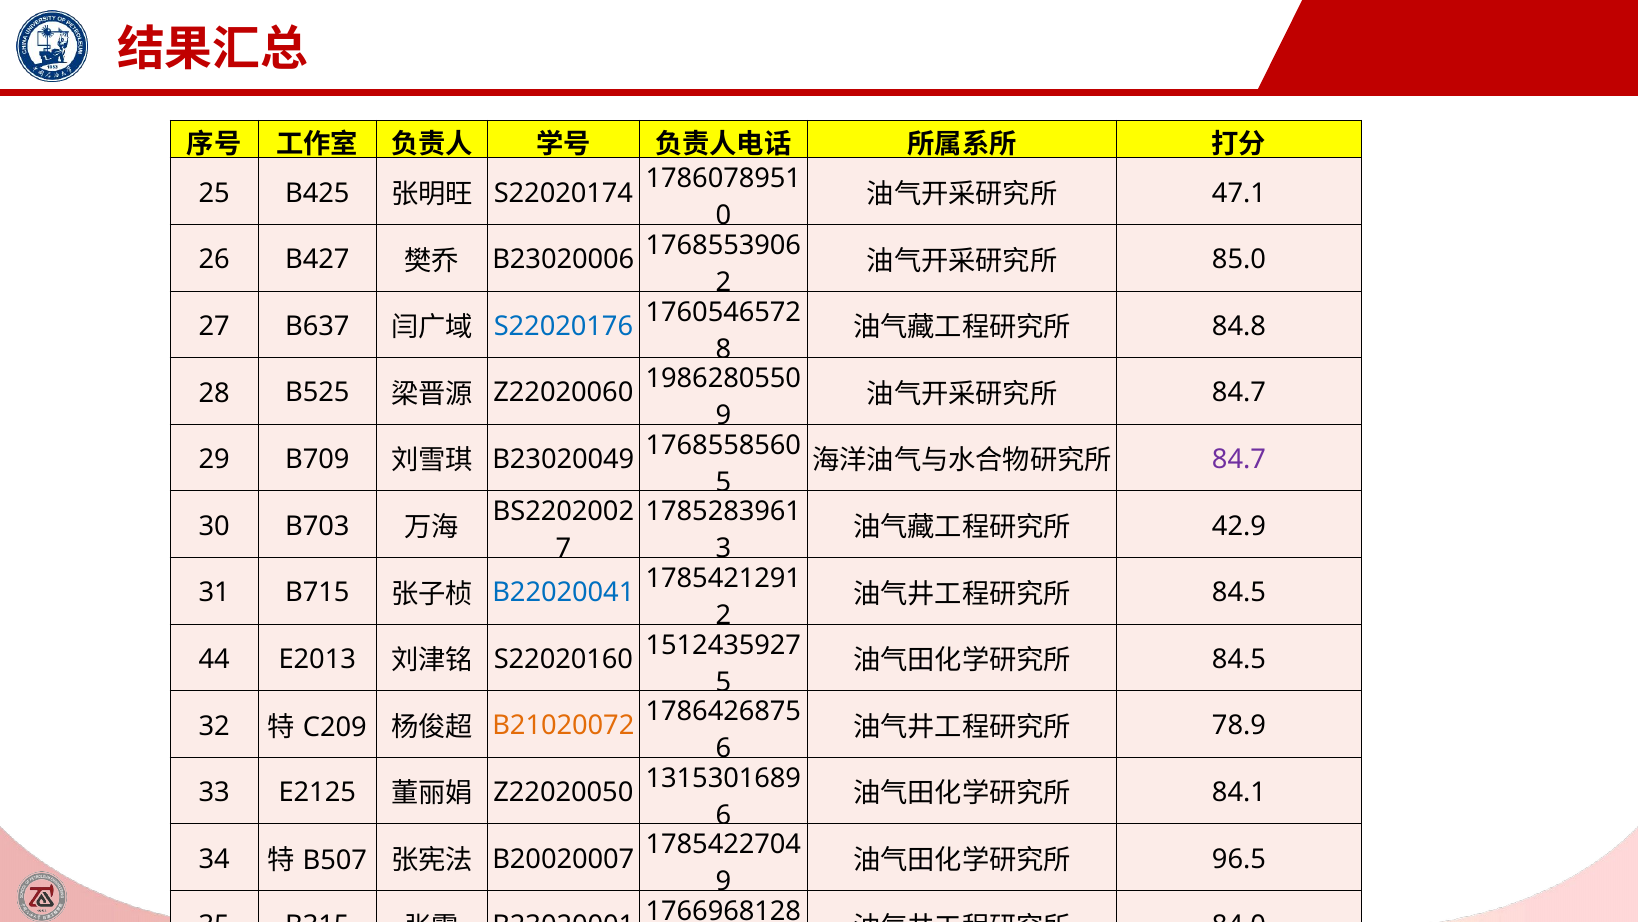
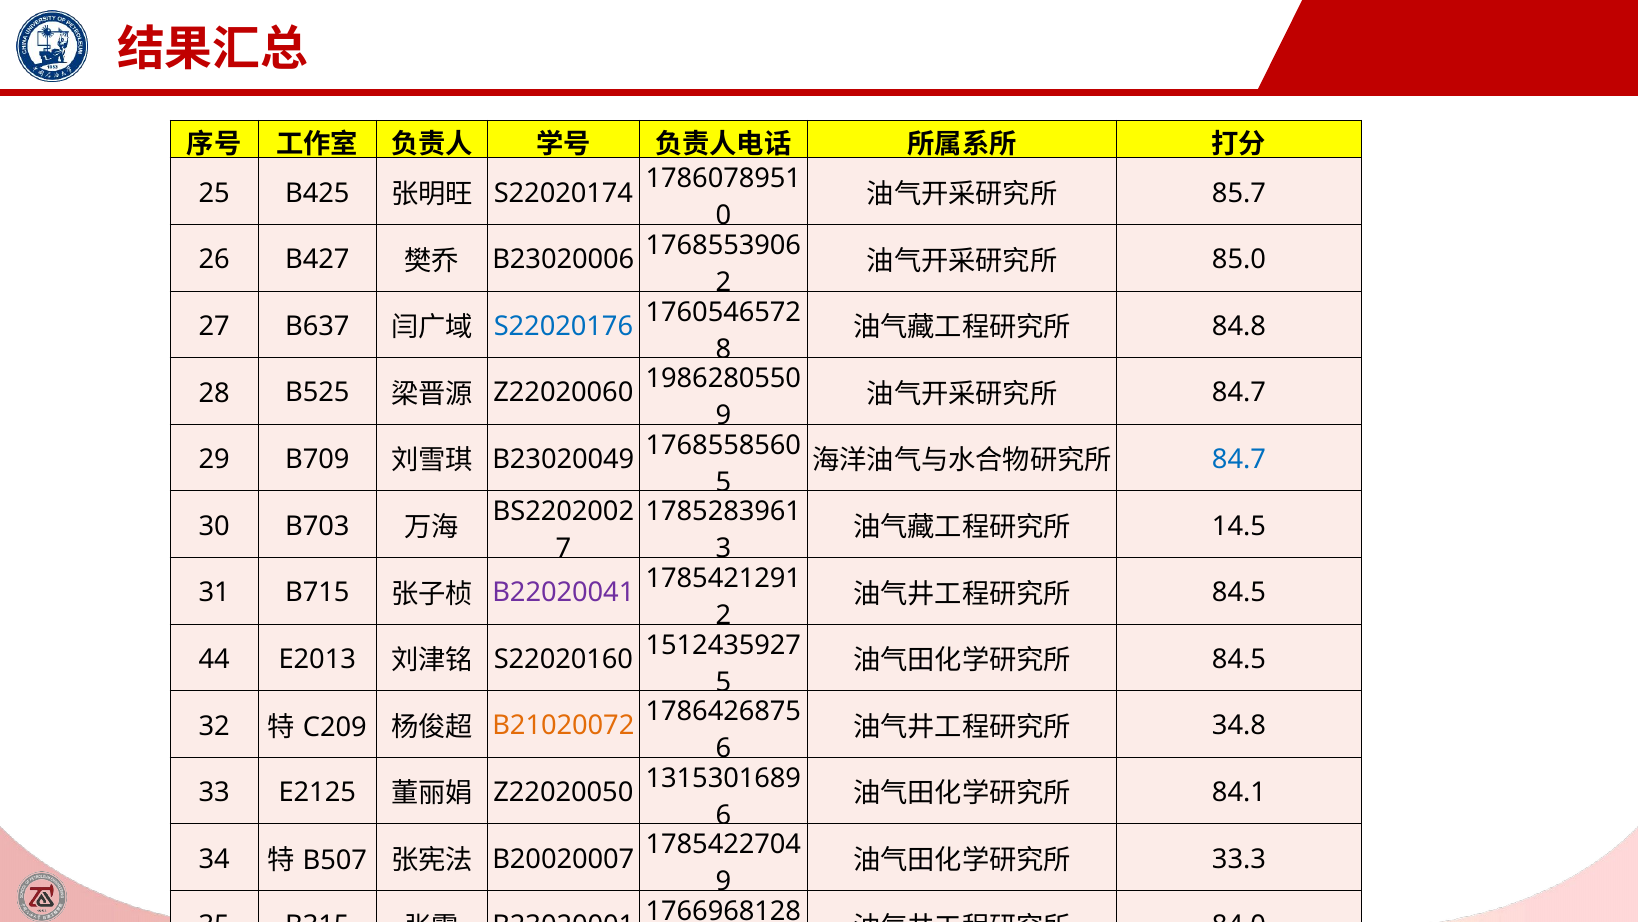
47.1: 47.1 -> 85.7 (1239, 193)
84.7 colour: purple -> blue (1239, 459)
42.9: 42.9 -> 14.5 (1239, 526)
B22020041 colour: blue -> purple (563, 592)
78.9: 78.9 -> 34.8 (1239, 725)
96.5: 96.5 -> 33.3 (1239, 859)
